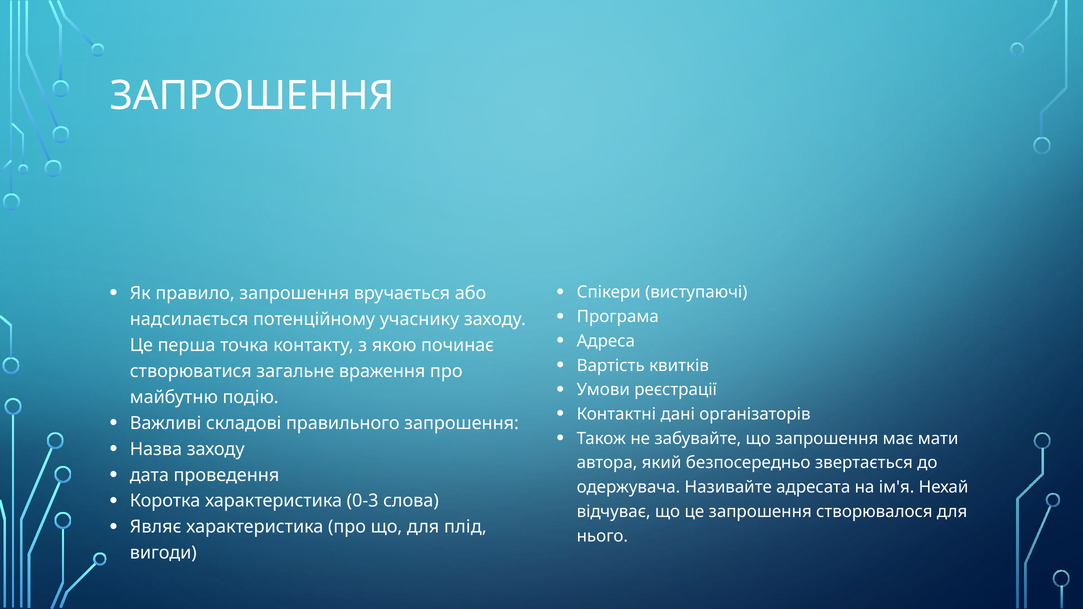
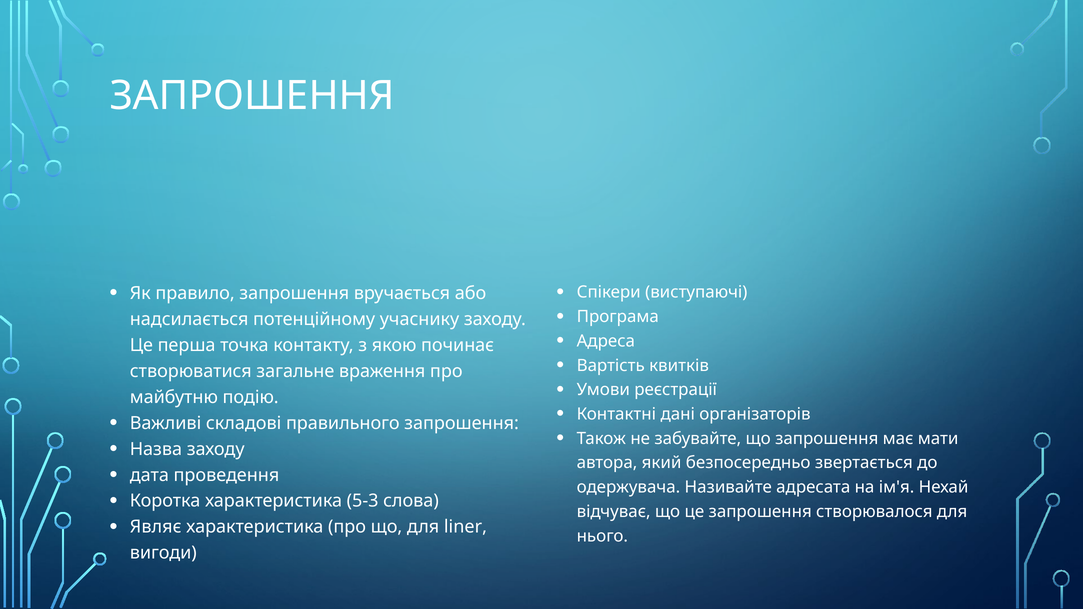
0-3: 0-3 -> 5-3 (363, 501)
плід: плід -> liner (465, 527)
